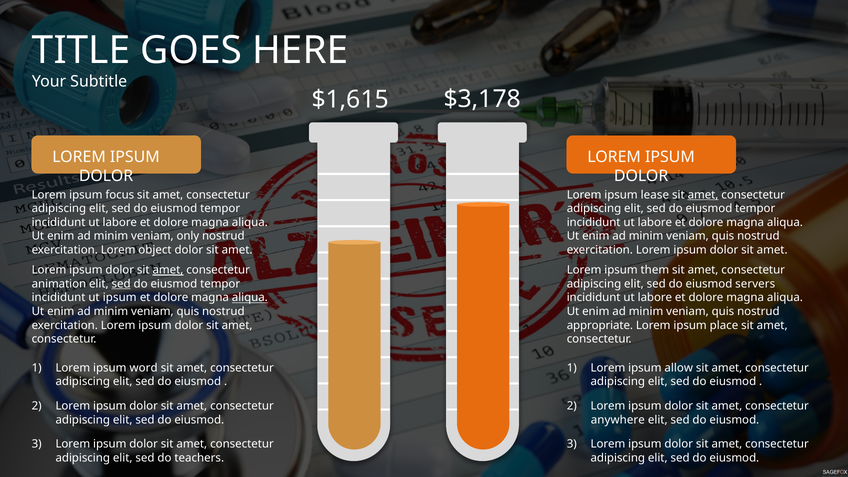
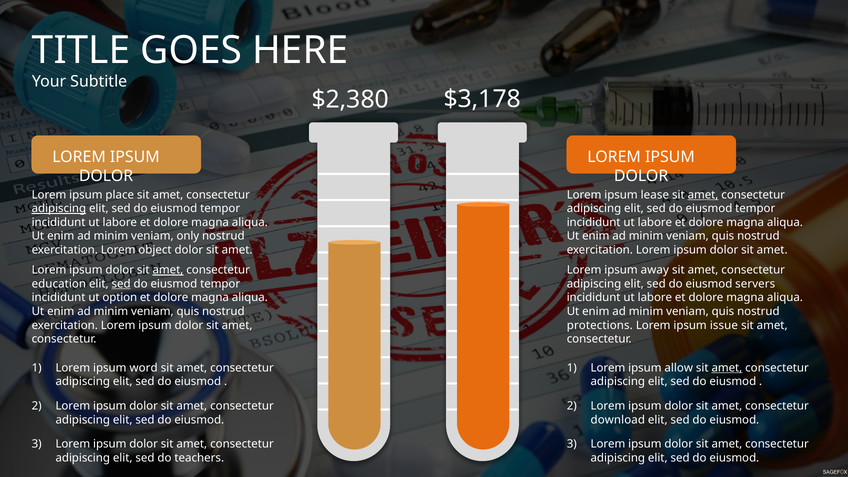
$1,615: $1,615 -> $2,380 (350, 99)
focus: focus -> place (120, 195)
adipiscing underline: none -> present (59, 209)
them: them -> away (655, 270)
animation: animation -> education (59, 284)
ut ipsum: ipsum -> option (120, 298)
aliqua underline: present -> none (250, 298)
appropriate: appropriate -> protections (600, 325)
place: place -> issue (724, 325)
amet underline: none -> present (727, 368)
anywhere: anywhere -> download (618, 420)
